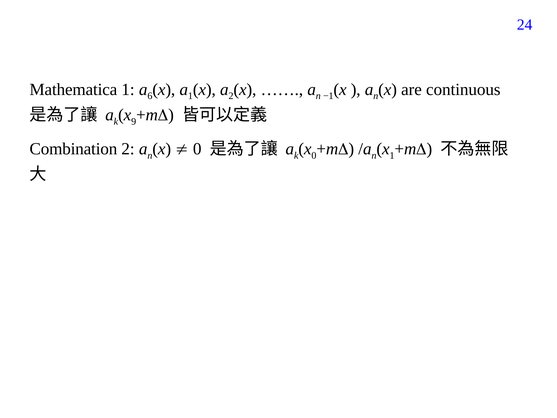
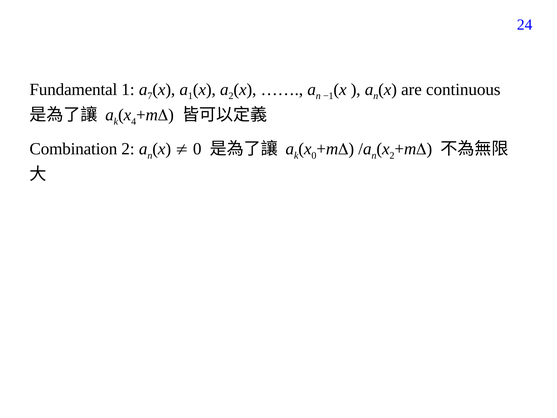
Mathematica: Mathematica -> Fundamental (73, 89)
6: 6 -> 7 (150, 96)
9: 9 -> 4 (134, 121)
1: 1 -> 2 (392, 156)
